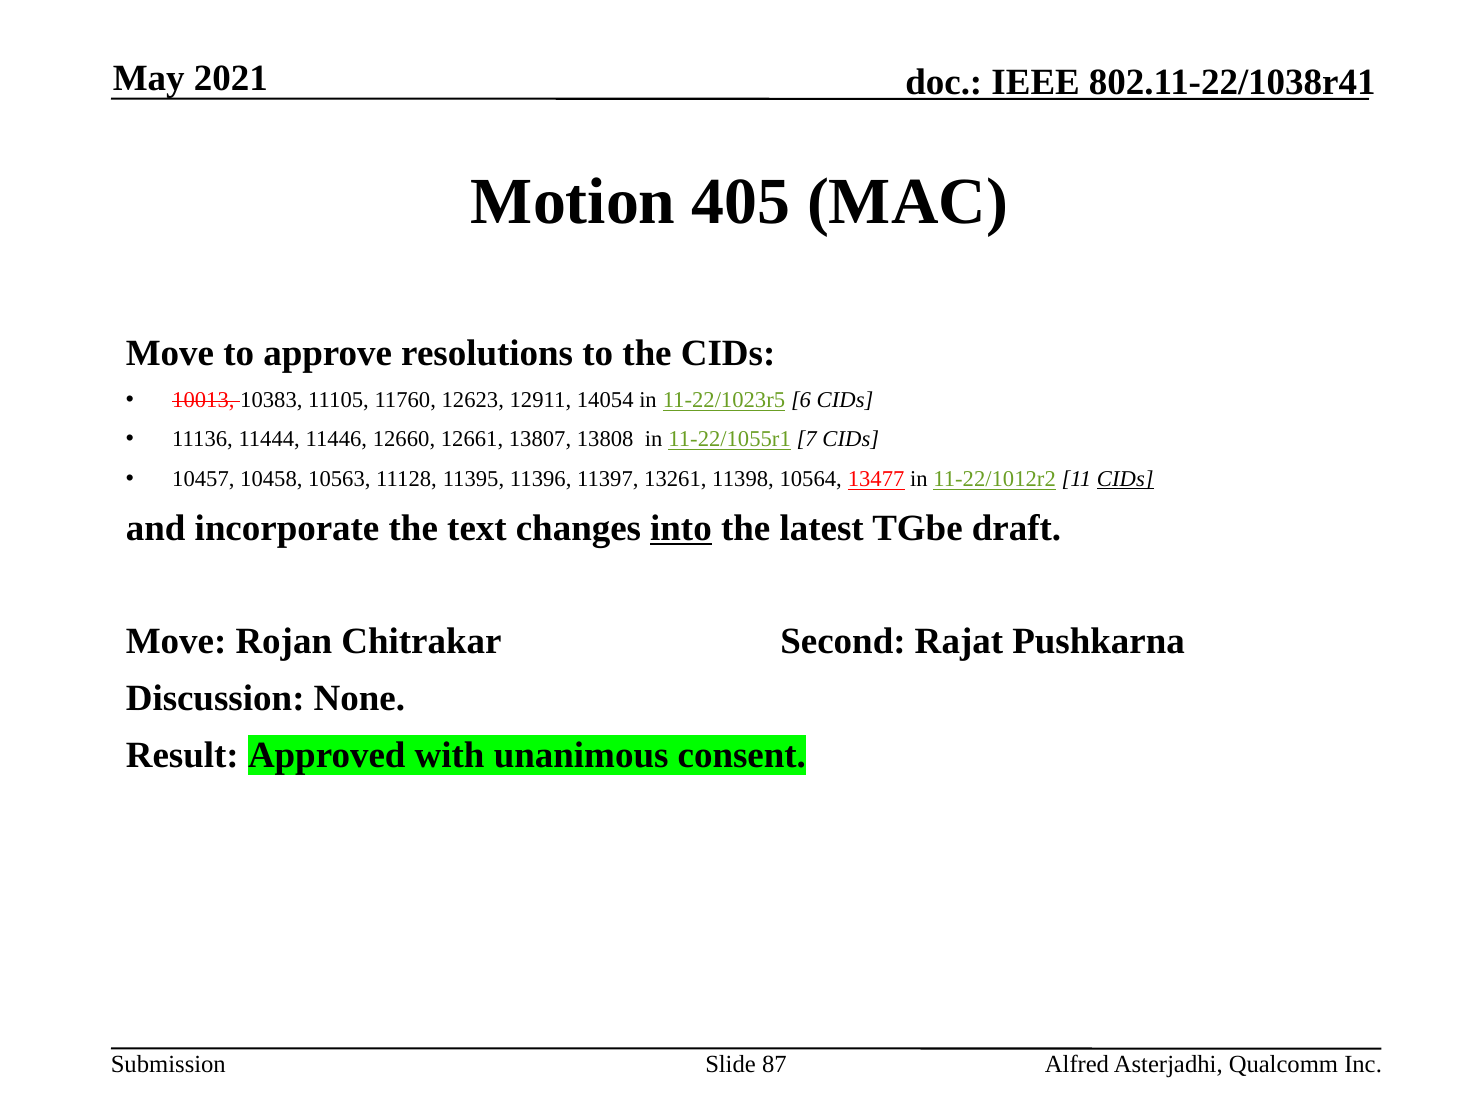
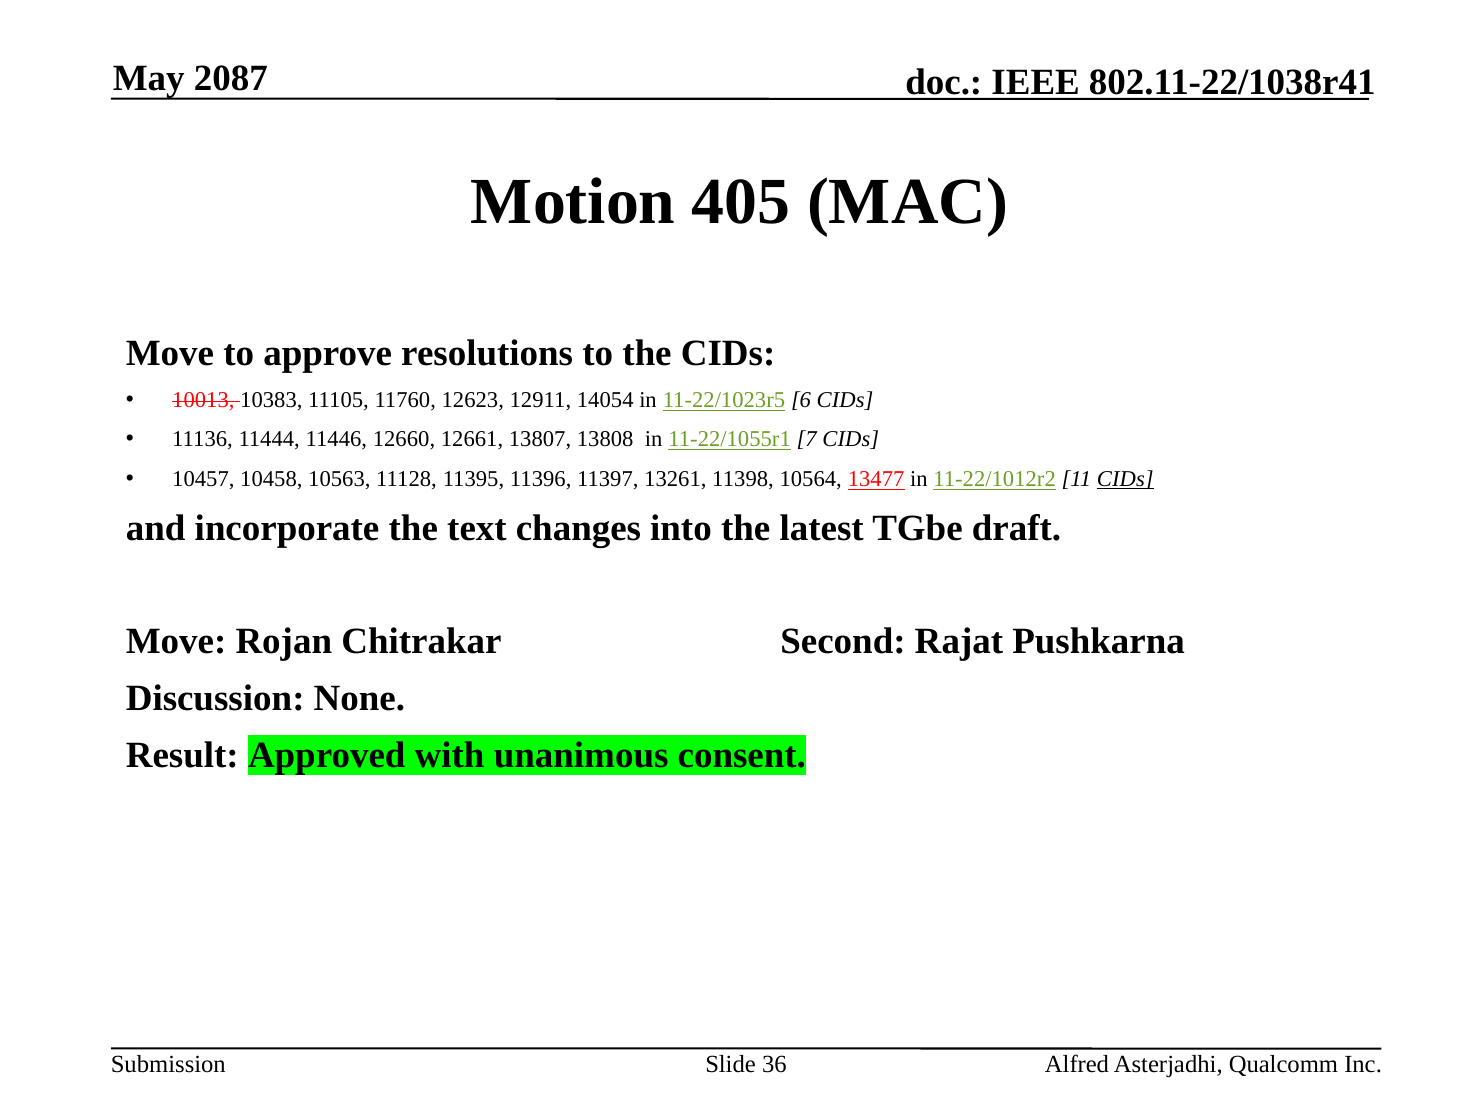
2021: 2021 -> 2087 (231, 78)
into underline: present -> none (681, 528)
87: 87 -> 36 (774, 1065)
